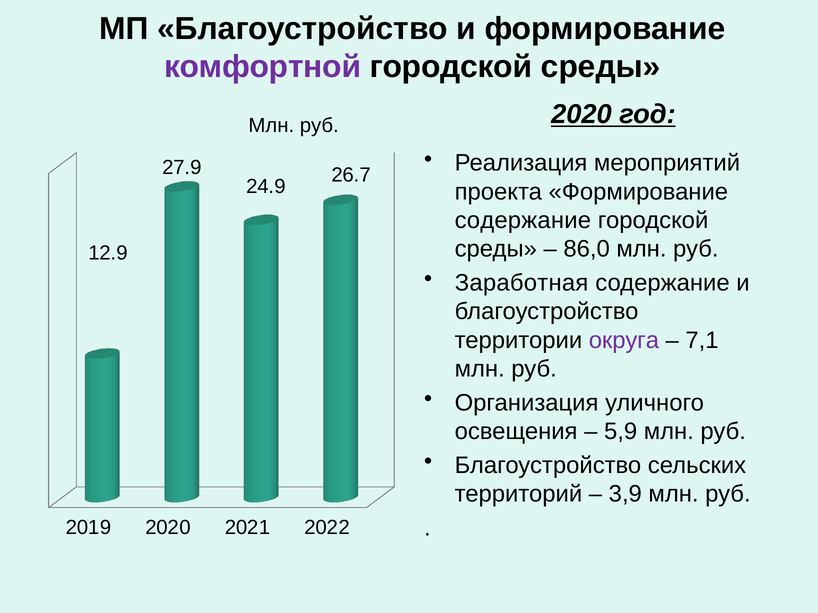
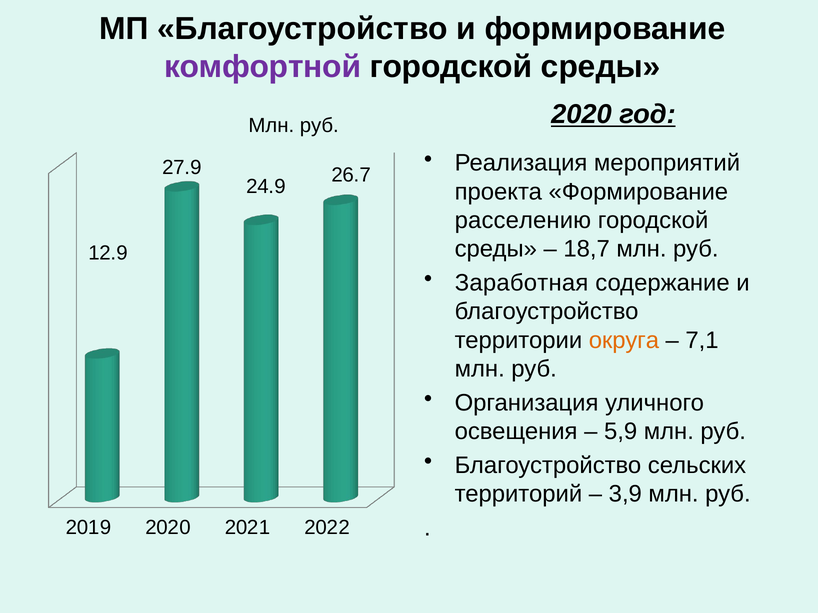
содержание: содержание -> расселению (523, 220)
86,0: 86,0 -> 18,7 (587, 249)
округа colour: purple -> orange (624, 340)
